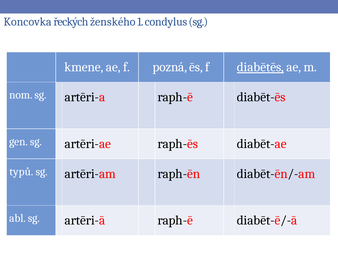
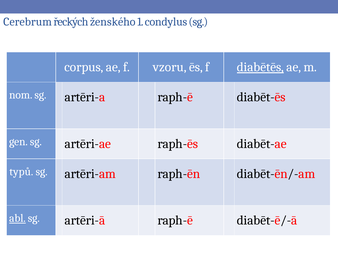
Koncovka: Koncovka -> Cerebrum (28, 22)
kmene: kmene -> corpus (84, 67)
pozná: pozná -> vzoru (170, 67)
abl underline: none -> present (17, 219)
